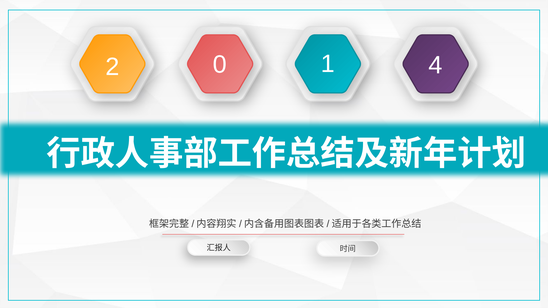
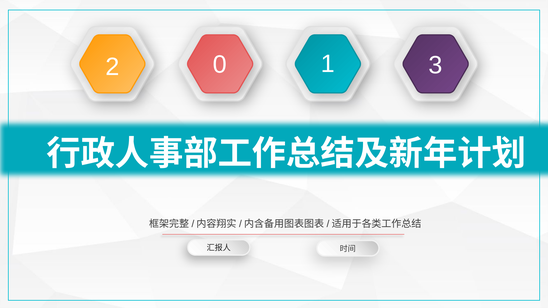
4: 4 -> 3 (435, 65)
